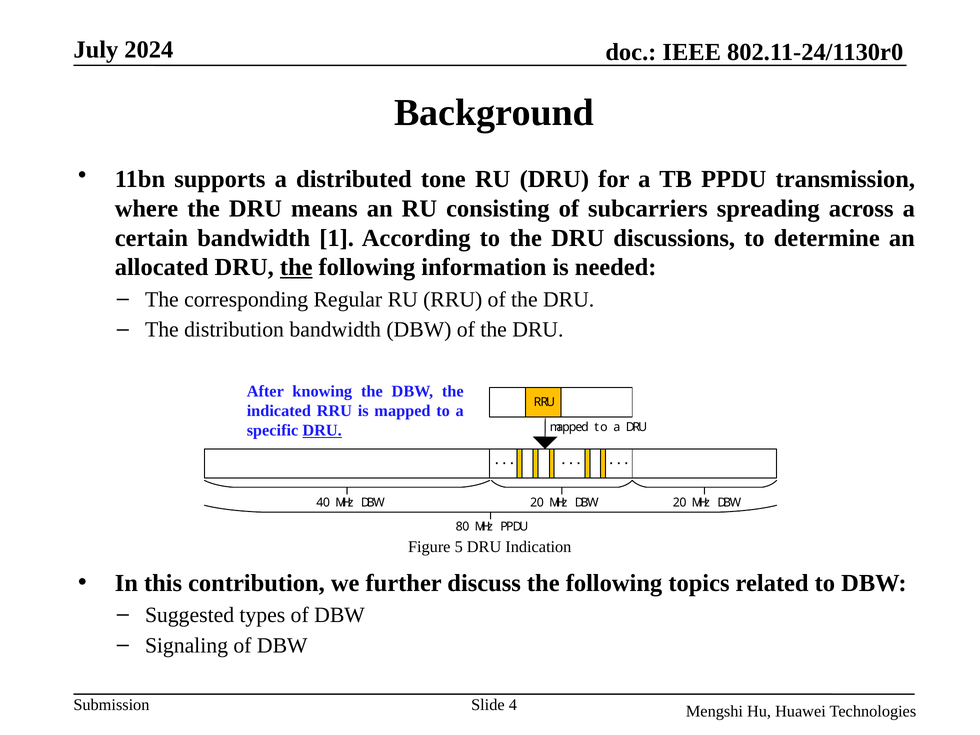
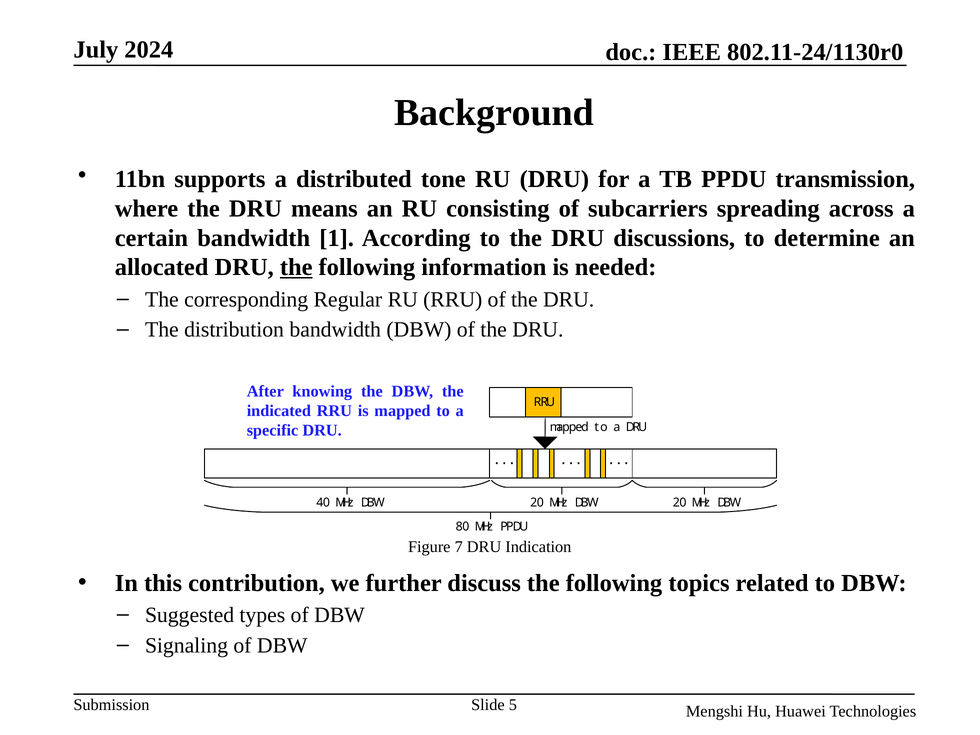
DRU underline: present -> none (322, 431)
5: 5 -> 7 (459, 547)
4: 4 -> 5 (513, 705)
